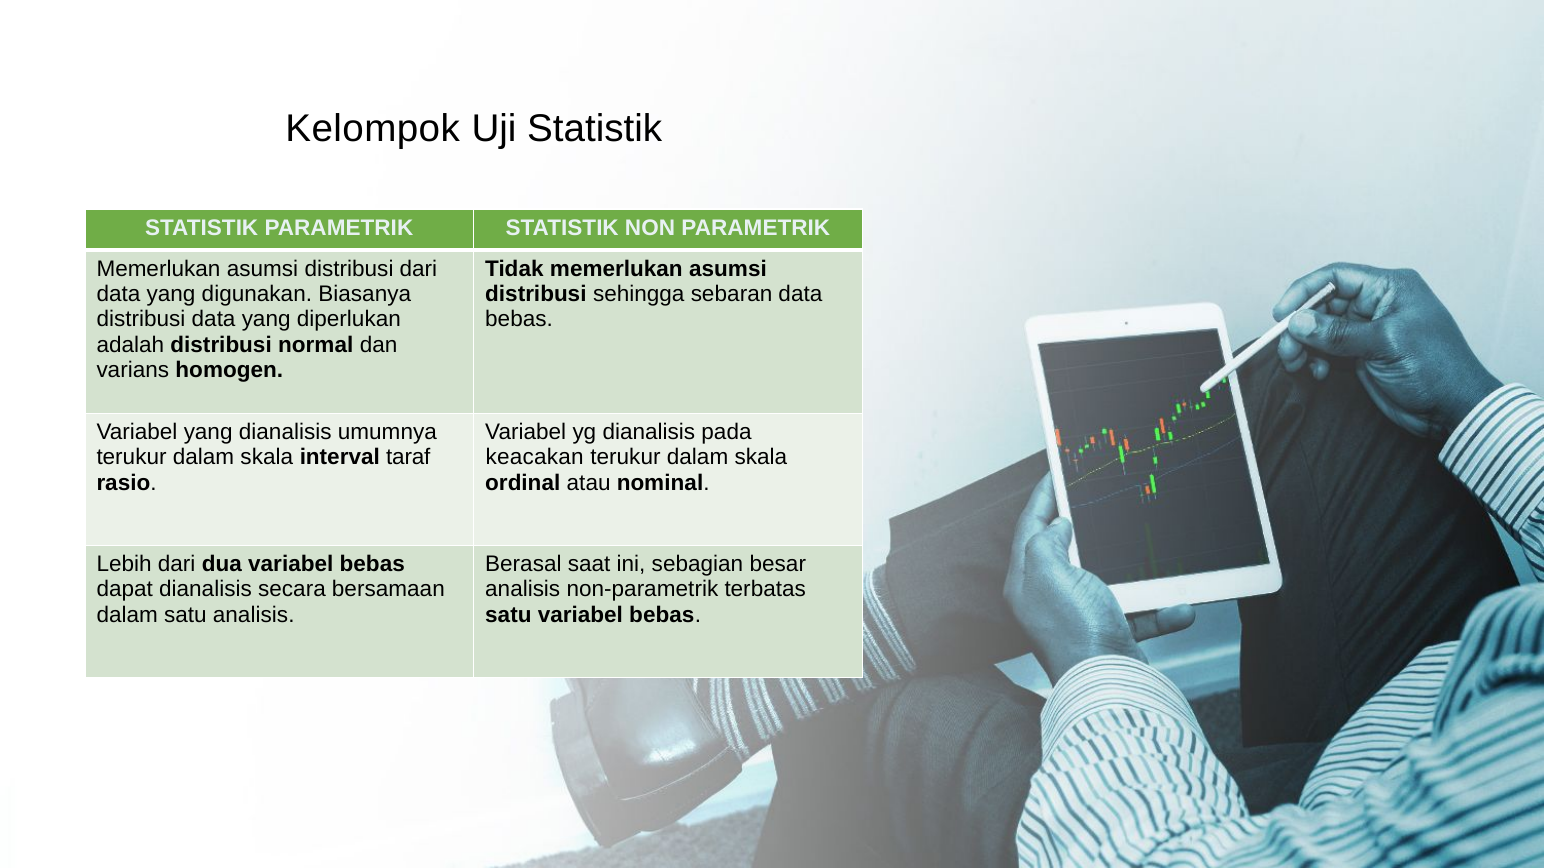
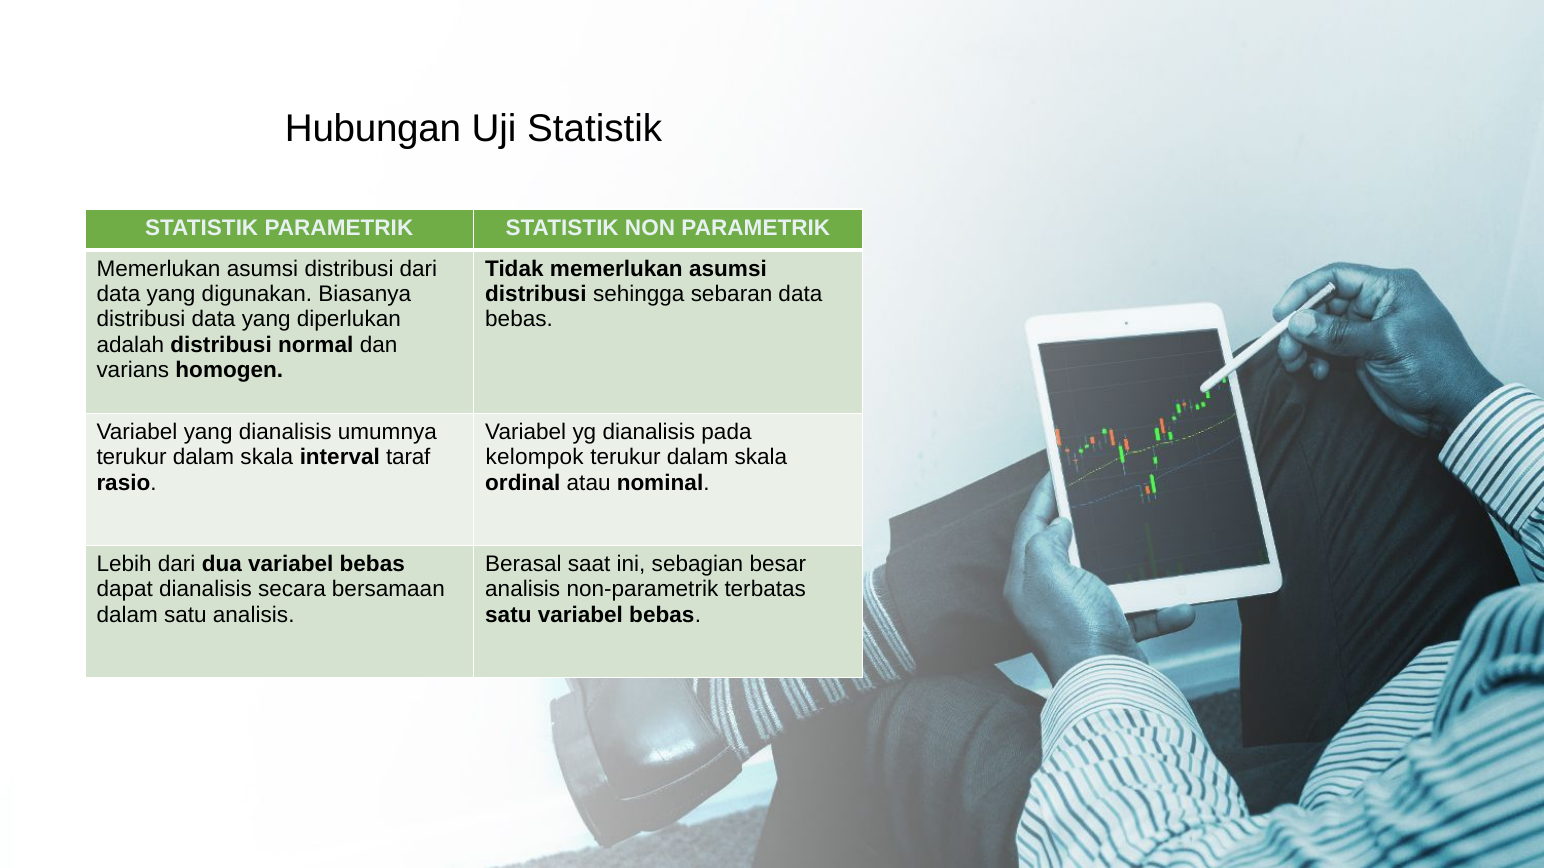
Kelompok: Kelompok -> Hubungan (373, 128)
keacakan: keacakan -> kelompok (535, 458)
